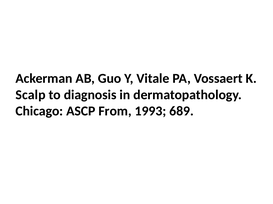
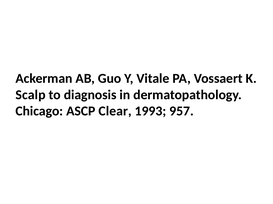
From: From -> Clear (115, 111)
689: 689 -> 957 (182, 111)
